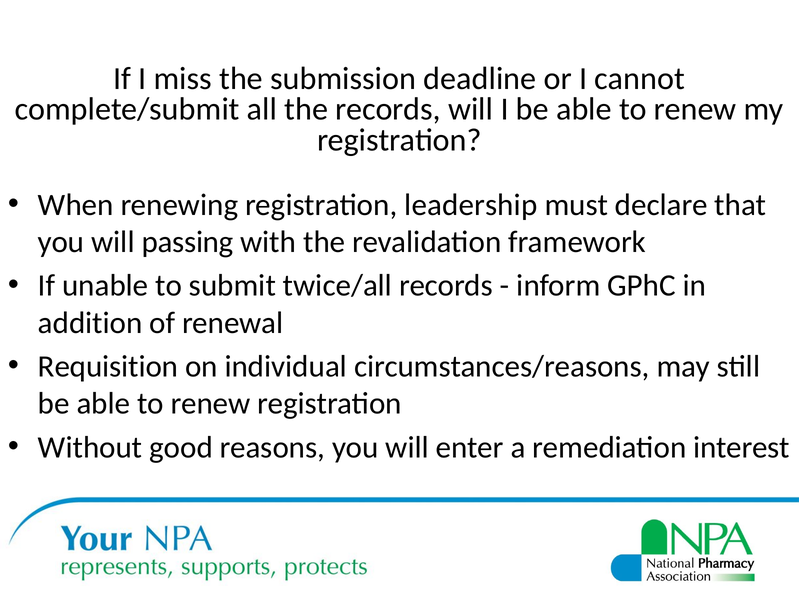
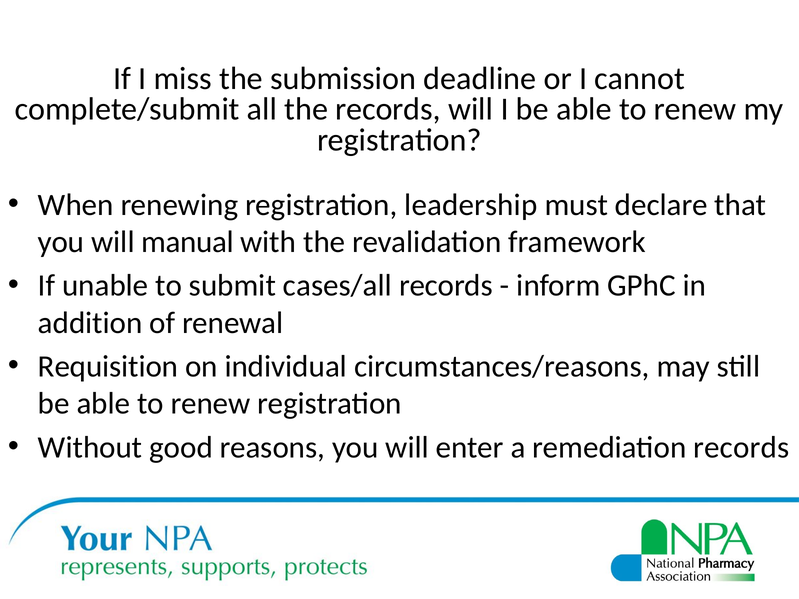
passing: passing -> manual (188, 242)
twice/all: twice/all -> cases/all (337, 286)
remediation interest: interest -> records (741, 447)
